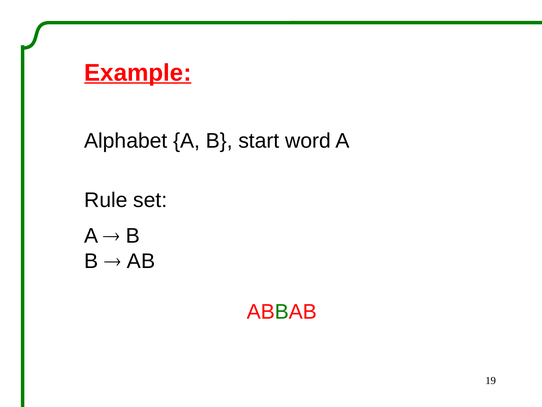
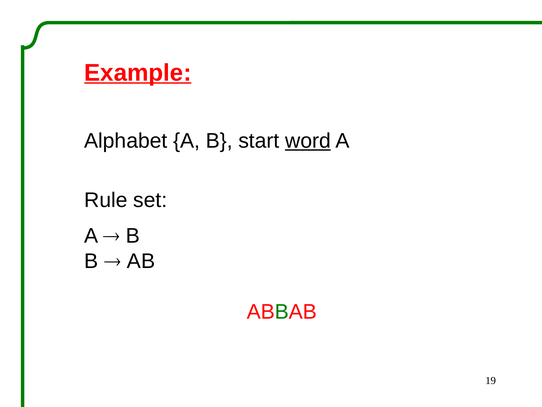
word underline: none -> present (308, 141)
